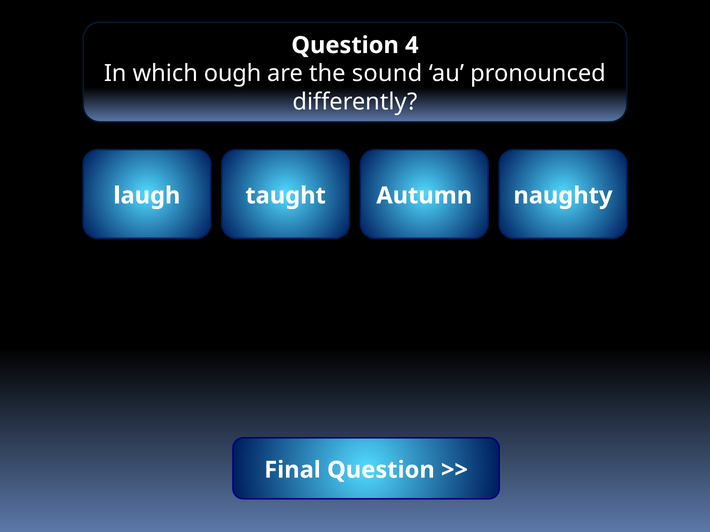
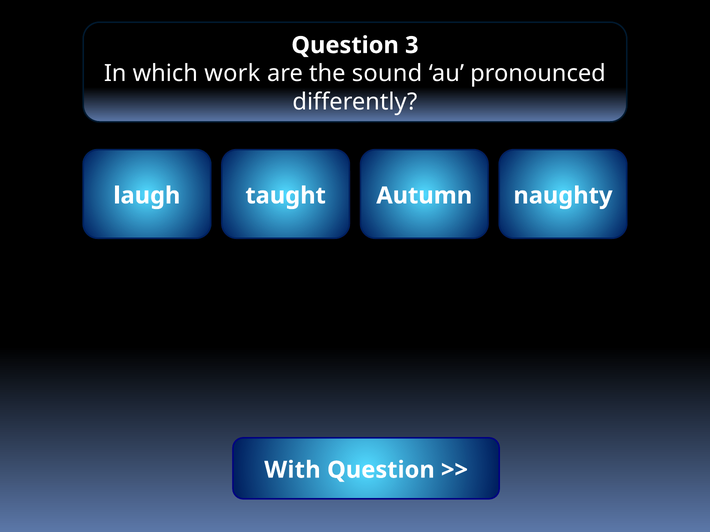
4: 4 -> 3 (412, 45)
ough: ough -> work (232, 74)
Final: Final -> With (292, 470)
